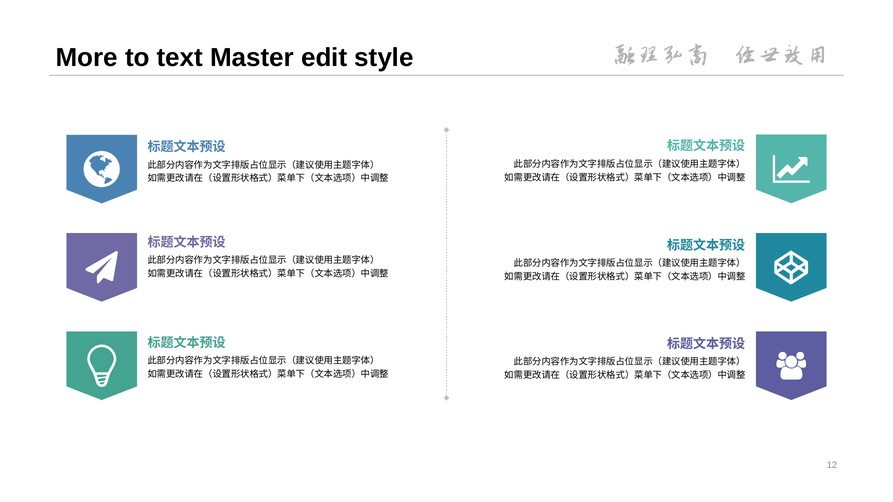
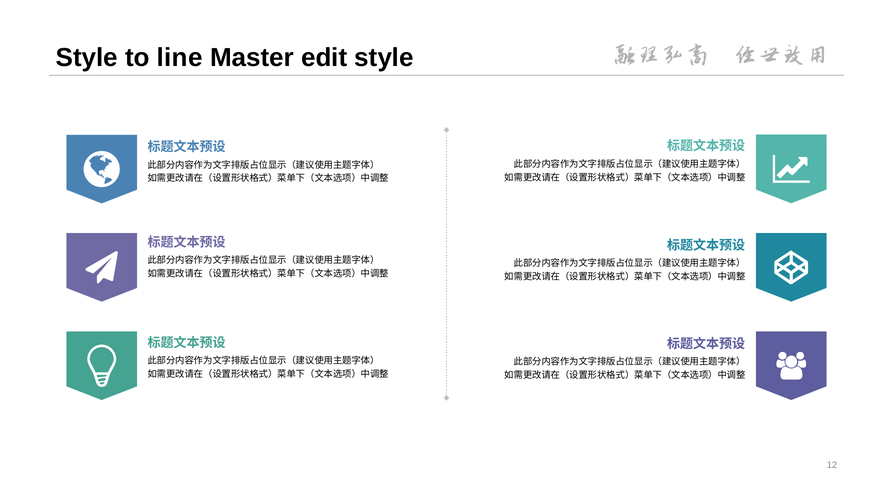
More: More -> Style (87, 58)
text: text -> line (180, 58)
